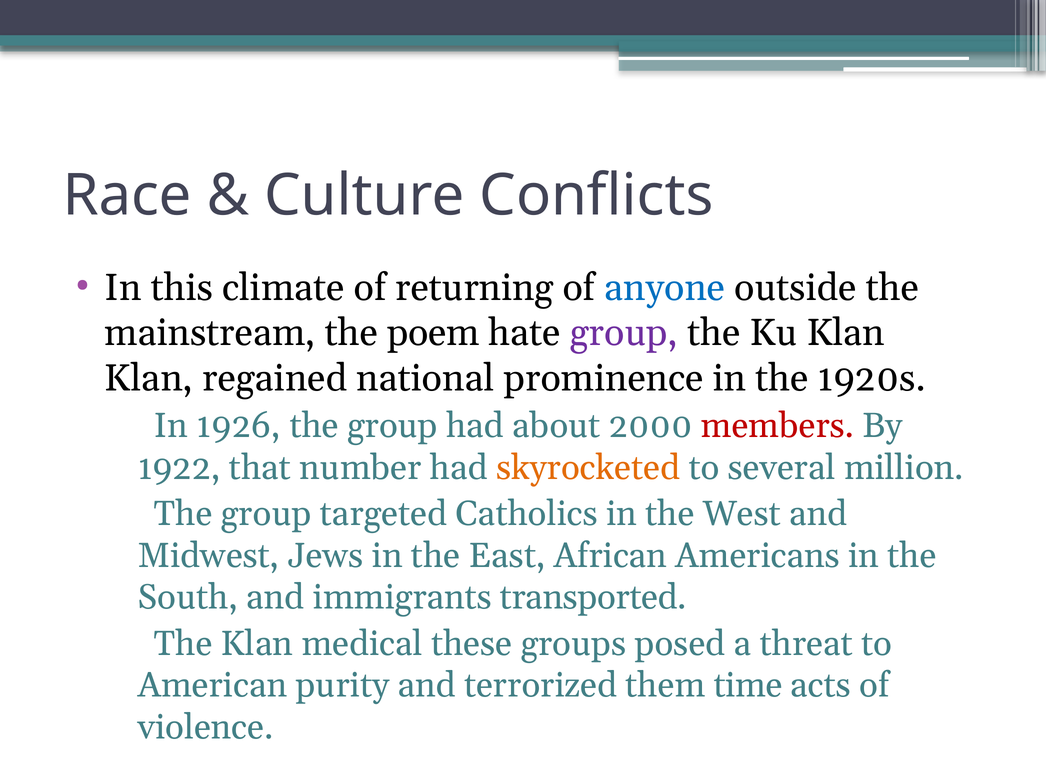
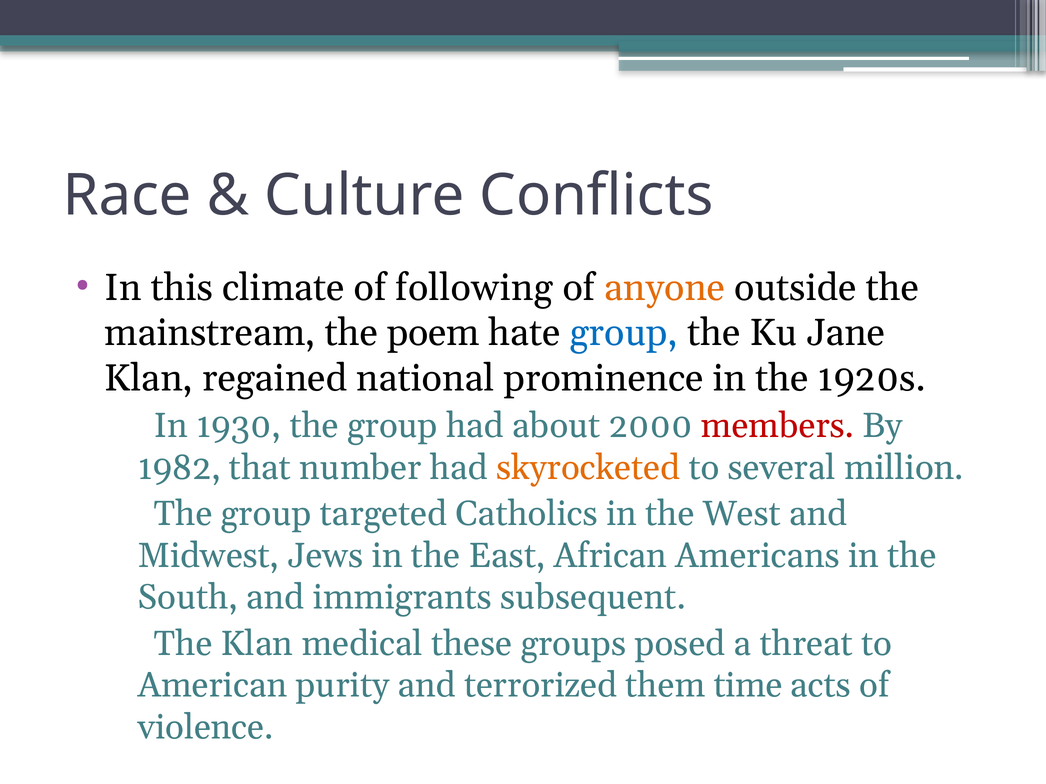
returning: returning -> following (474, 288)
anyone colour: blue -> orange (665, 288)
group colour: purple -> blue (624, 333)
Ku Klan: Klan -> Jane (846, 333)
1926: 1926 -> 1930 (239, 426)
1922: 1922 -> 1982 (179, 468)
transported: transported -> subsequent (593, 598)
